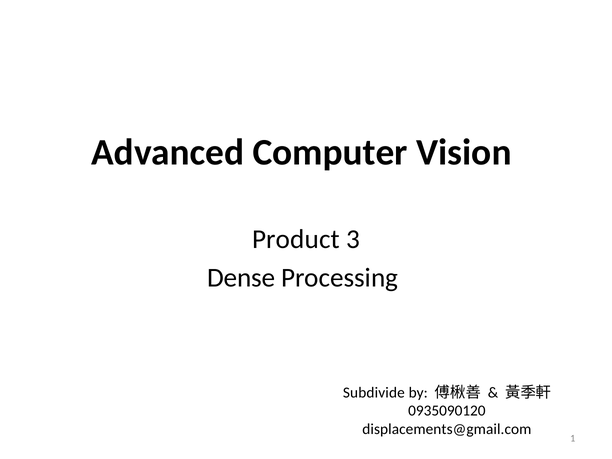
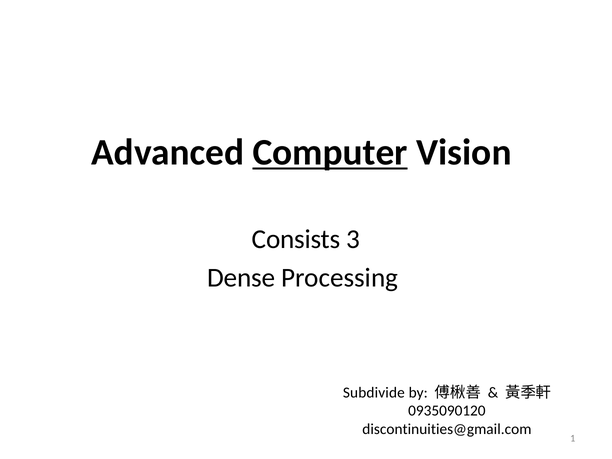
Computer underline: none -> present (330, 153)
Product: Product -> Consists (296, 240)
displacements@gmail.com: displacements@gmail.com -> discontinuities@gmail.com (447, 429)
